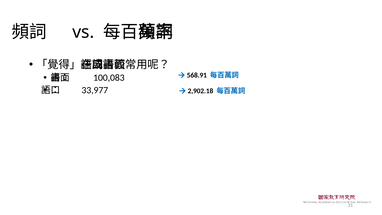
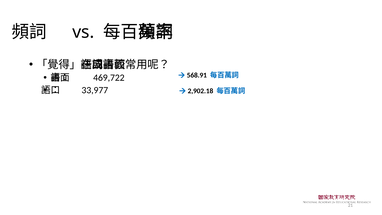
100,083: 100,083 -> 469,722 (109, 78)
